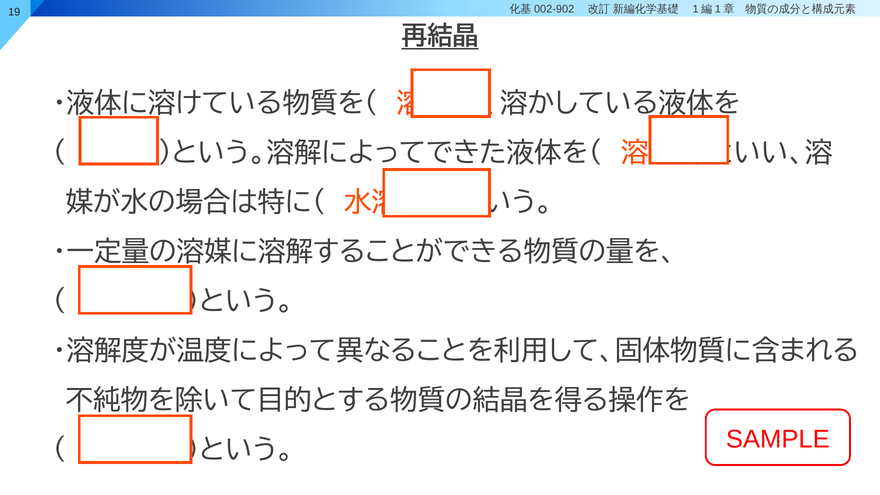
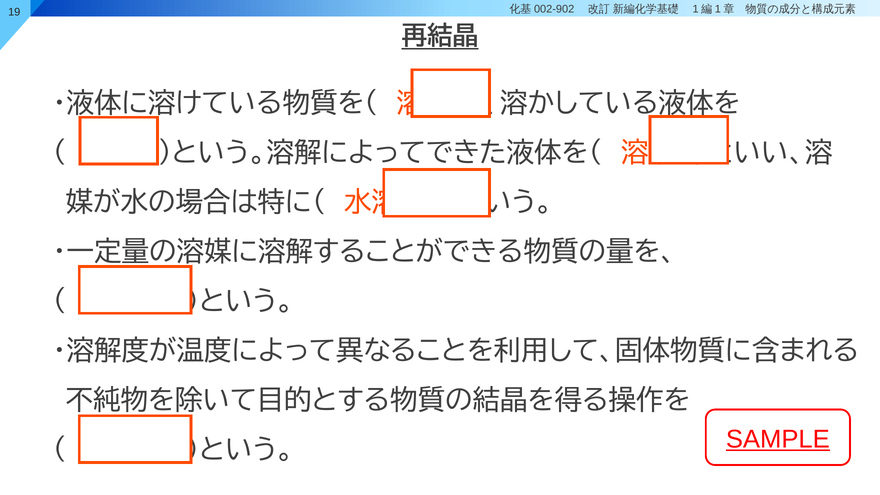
SAMPLE underline: none -> present (778, 439)
